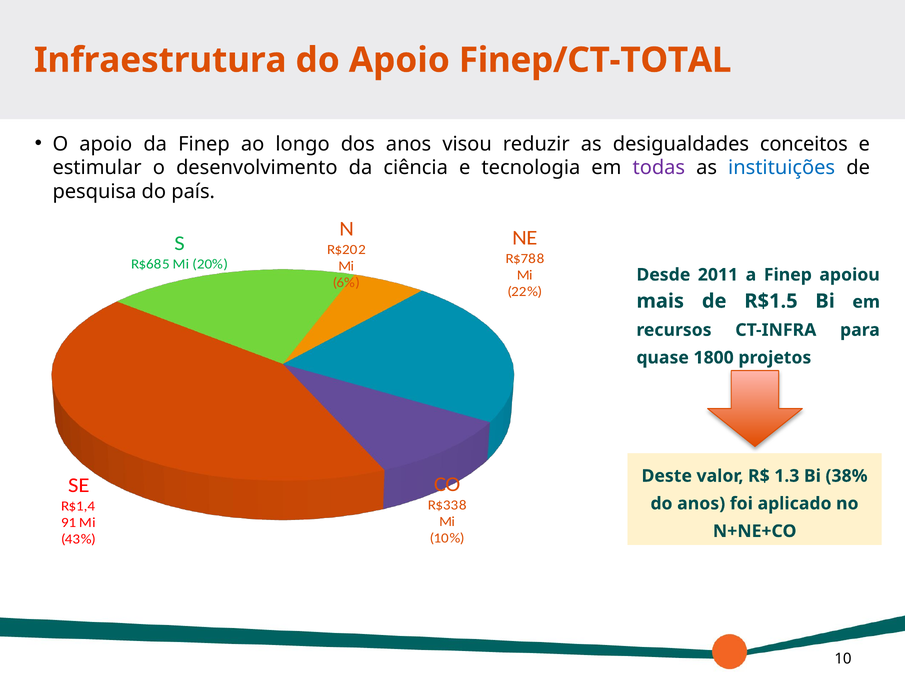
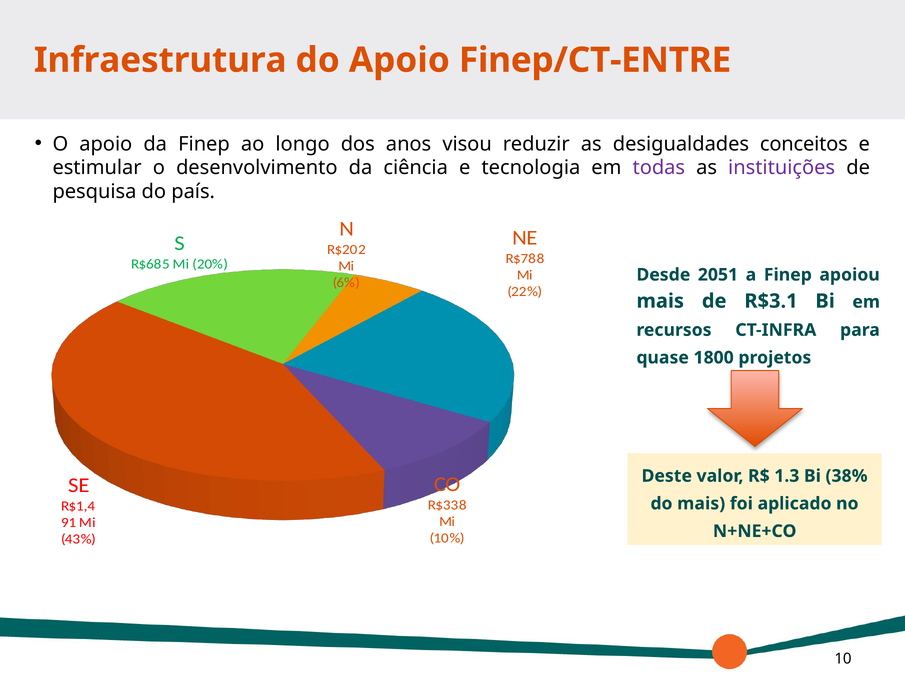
Finep/CT-TOTAL: Finep/CT-TOTAL -> Finep/CT-ENTRE (595, 60)
instituições colour: blue -> purple (782, 168)
2011: 2011 -> 2051 (718, 275)
R$1.5: R$1.5 -> R$3.1 (771, 301)
do anos: anos -> mais (701, 504)
